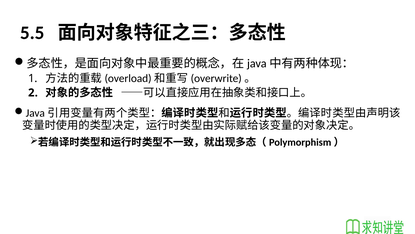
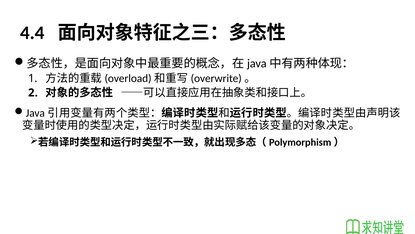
5.5: 5.5 -> 4.4 (32, 33)
